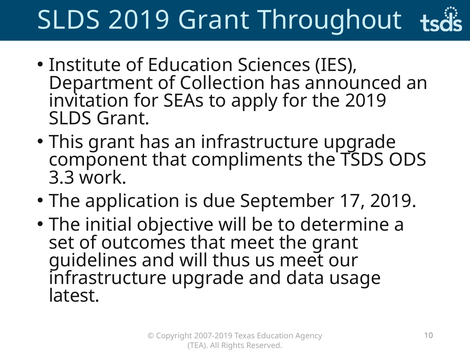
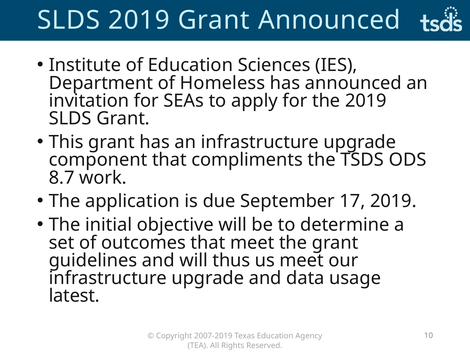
Grant Throughout: Throughout -> Announced (329, 20)
Collection: Collection -> Homeless (223, 83)
3.3: 3.3 -> 8.7 (62, 178)
